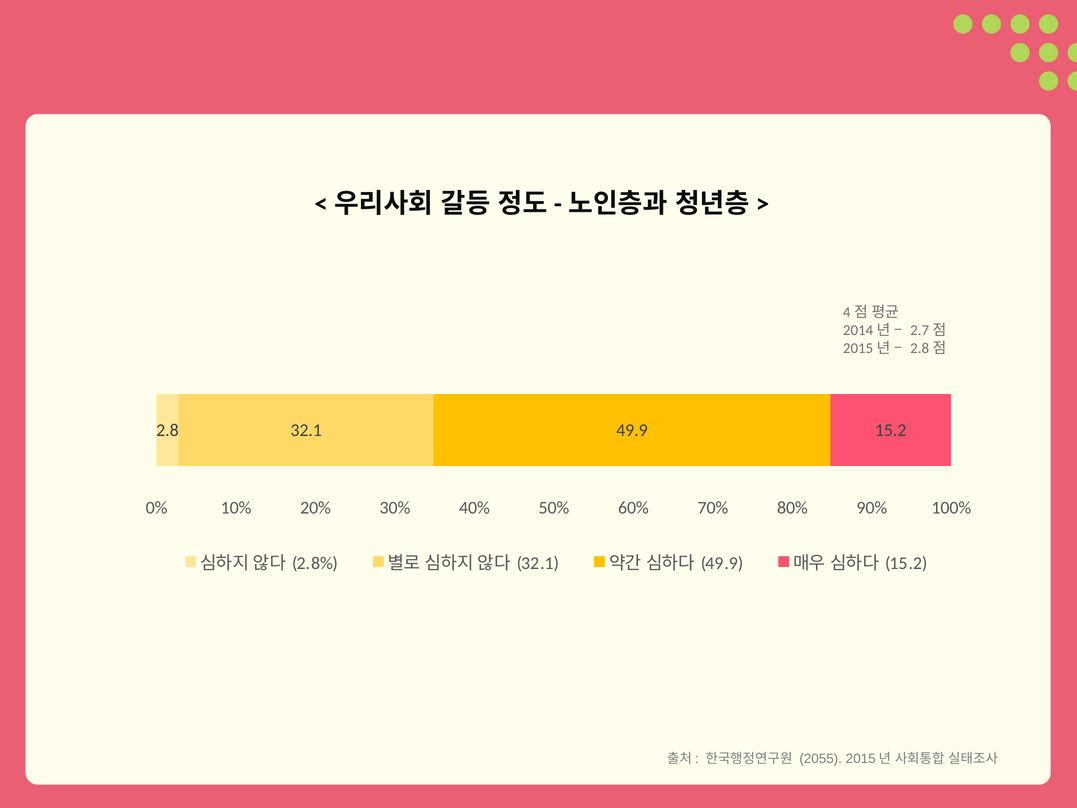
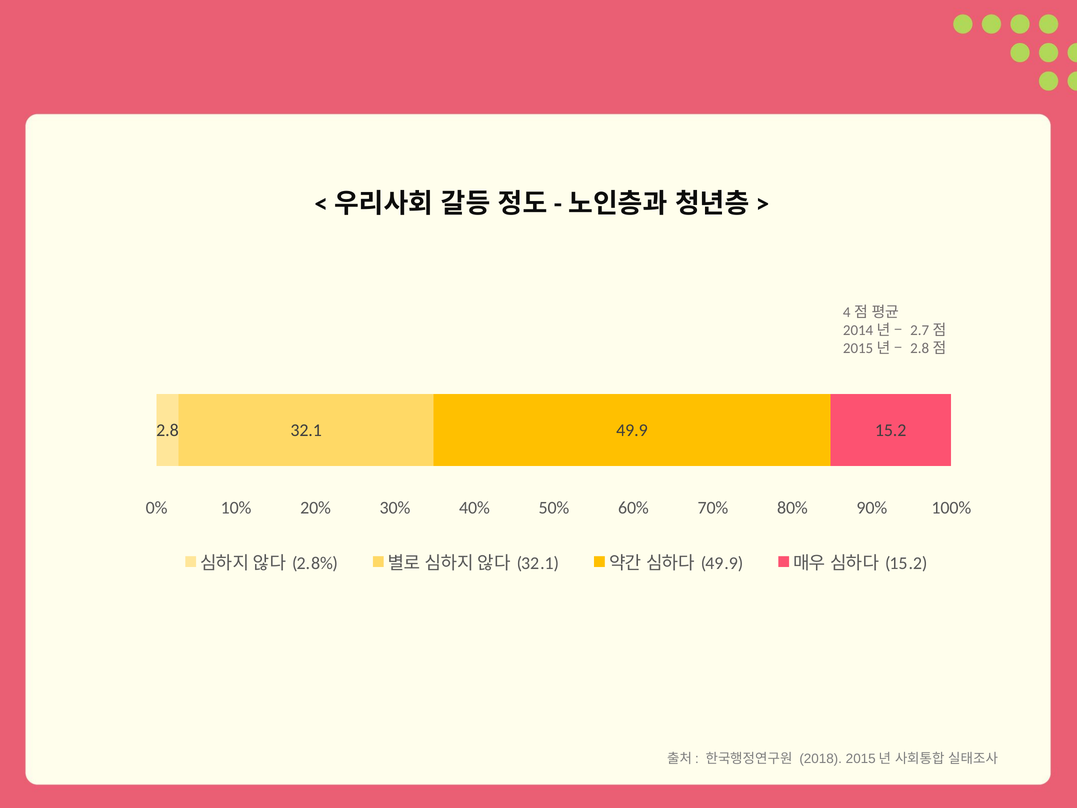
2055: 2055 -> 2018 (821, 759)
